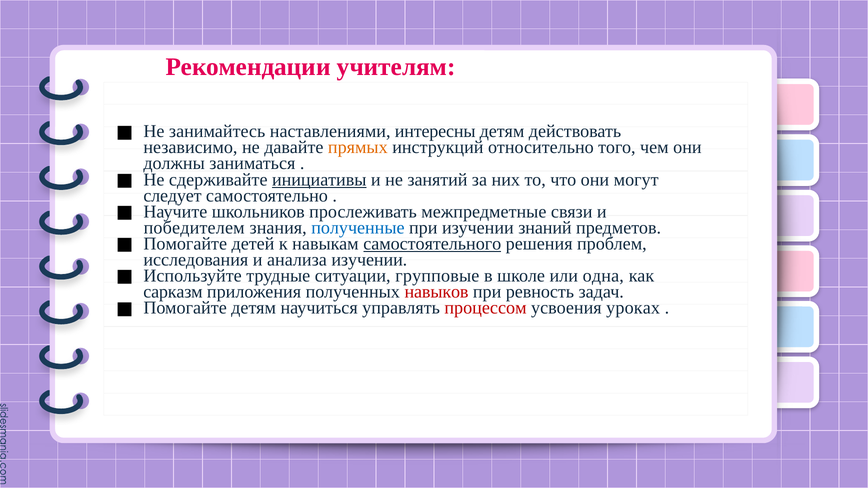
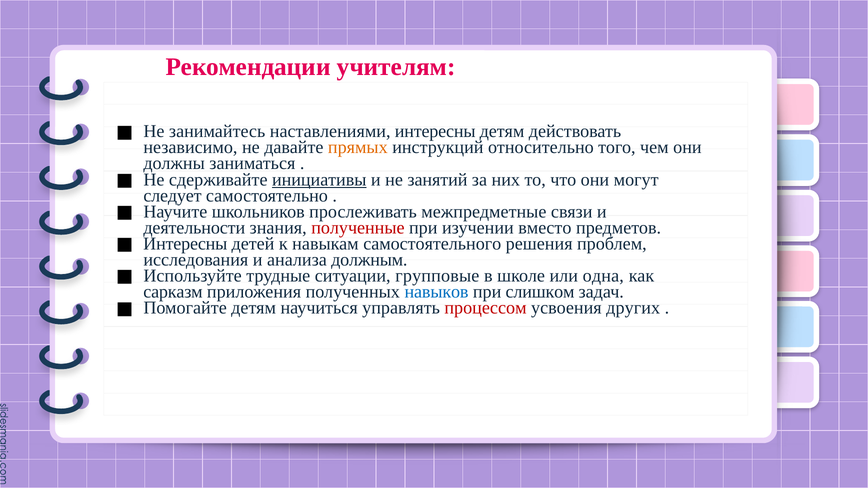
победителем: победителем -> деятельности (194, 228)
полученные colour: blue -> red (358, 228)
знаний: знаний -> вместо (545, 228)
Помогайте: Помогайте -> Интересны (185, 244)
самостоятельного underline: present -> none (432, 244)
анализа изучении: изучении -> должным (369, 260)
навыков colour: red -> blue (437, 292)
ревность: ревность -> слишком (540, 292)
уроках: уроках -> других (633, 308)
